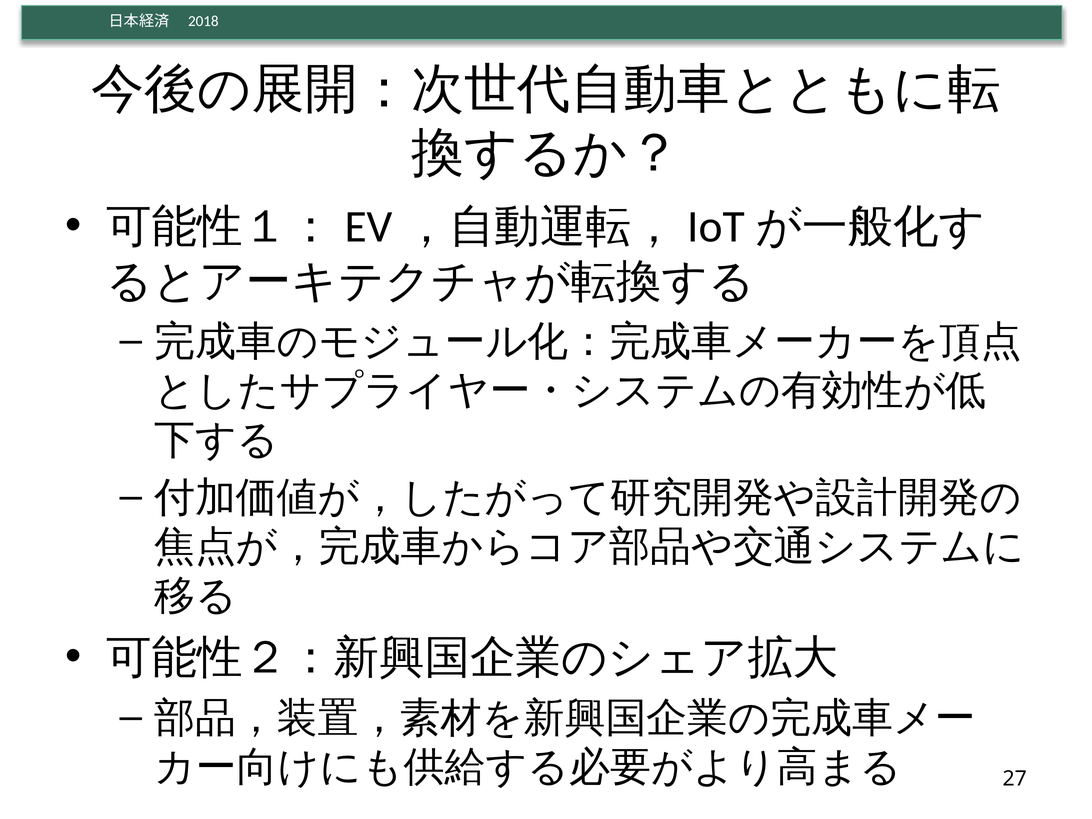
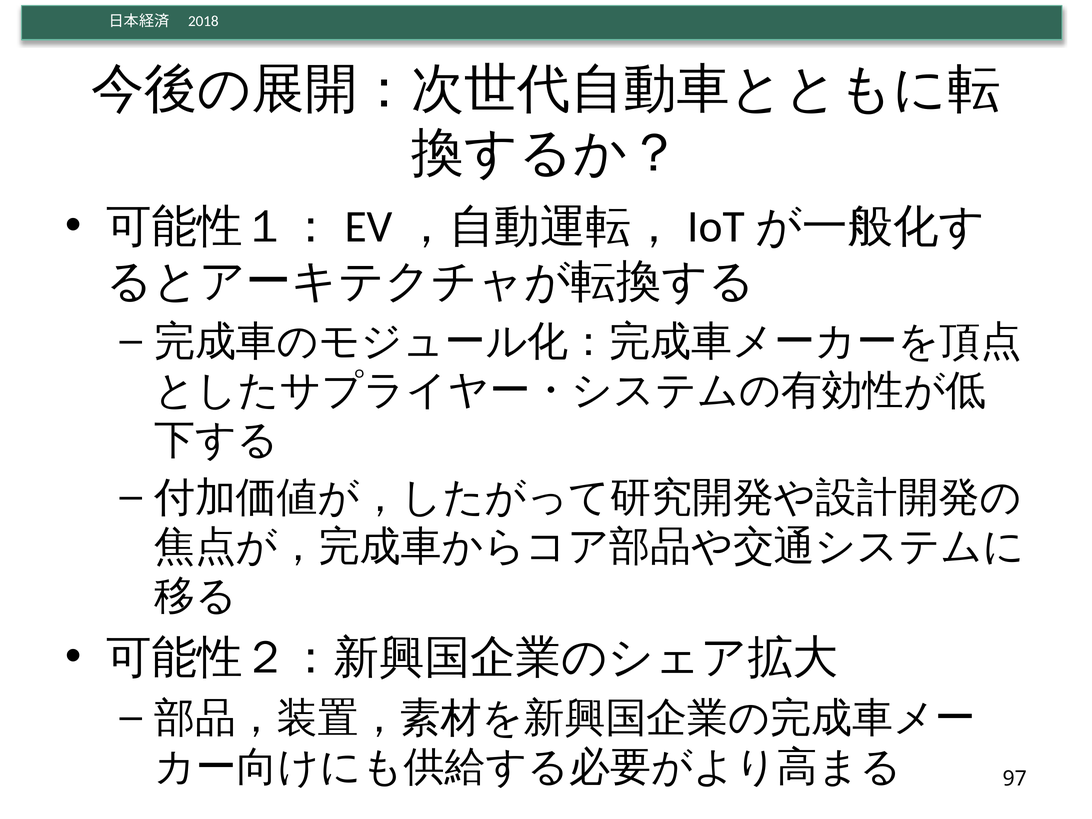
27: 27 -> 97 (1015, 779)
